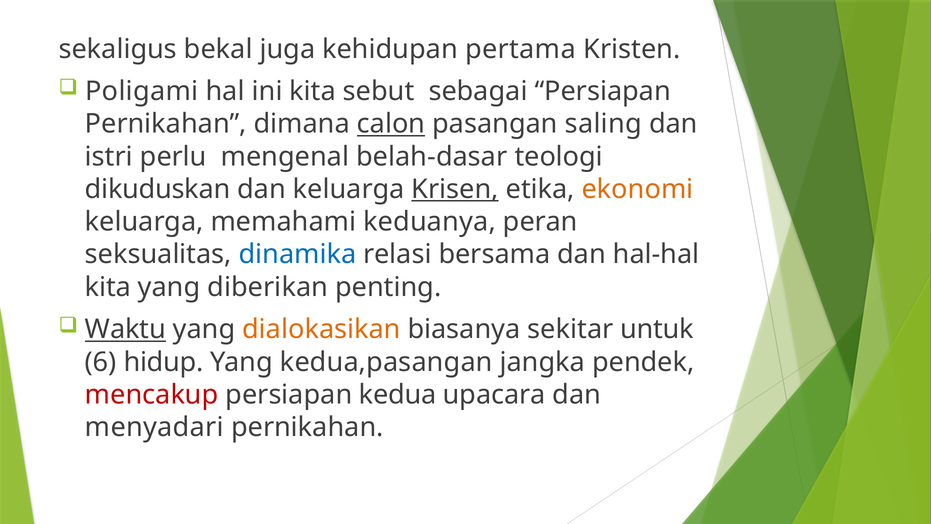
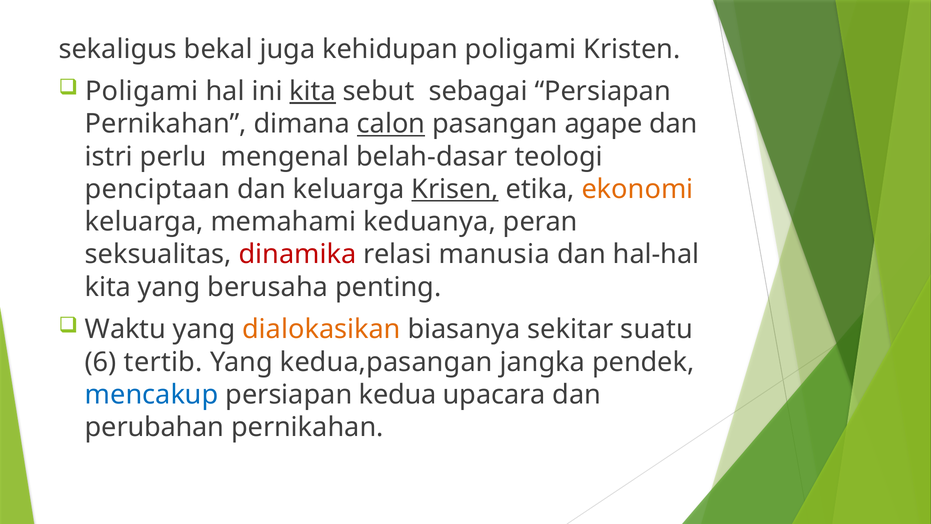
kehidupan pertama: pertama -> poligami (521, 49)
kita underline: none -> present (313, 91)
saling: saling -> agape (604, 124)
dikuduskan: dikuduskan -> penciptaan (157, 189)
dinamika colour: blue -> red (298, 254)
bersama: bersama -> manusia (494, 254)
diberikan: diberikan -> berusaha (268, 287)
Waktu underline: present -> none (125, 329)
untuk: untuk -> suatu (657, 329)
hidup: hidup -> tertib (163, 362)
mencakup colour: red -> blue (152, 394)
menyadari: menyadari -> perubahan (155, 427)
